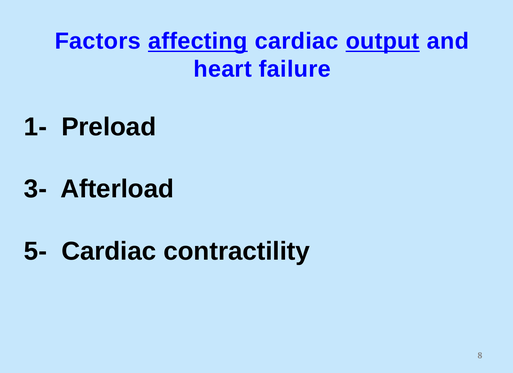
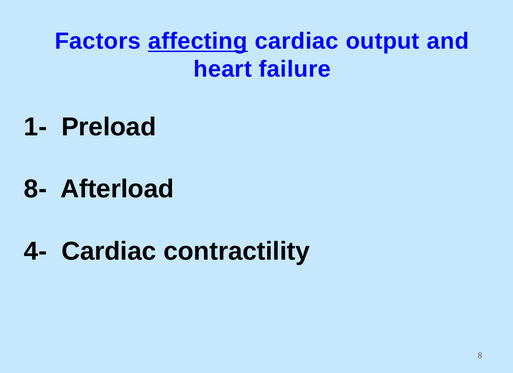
output underline: present -> none (383, 41)
3-: 3- -> 8- (36, 189)
5-: 5- -> 4- (36, 251)
